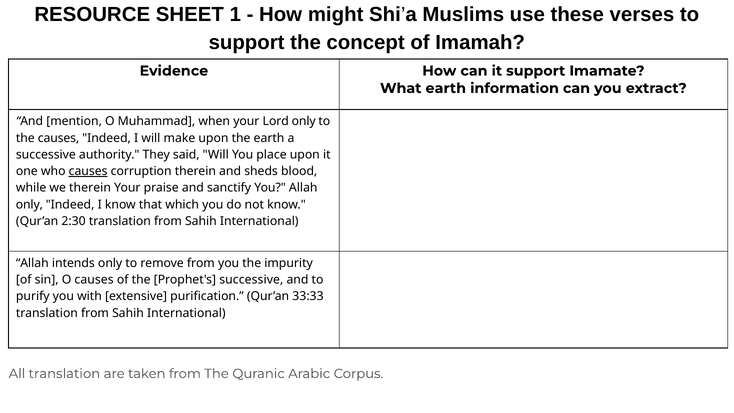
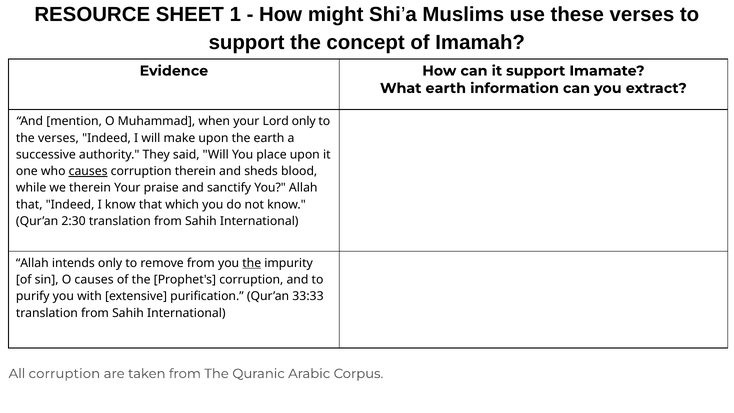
the causes: causes -> verses (58, 138)
only: only -> that (29, 205)
the underline: none -> present (252, 263)
Prophet's successive: successive -> corruption (251, 280)
All translation: translation -> corruption (64, 374)
